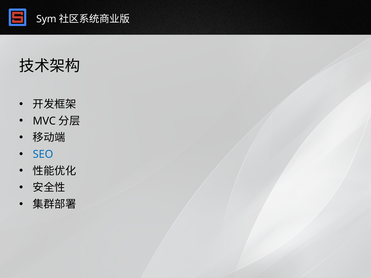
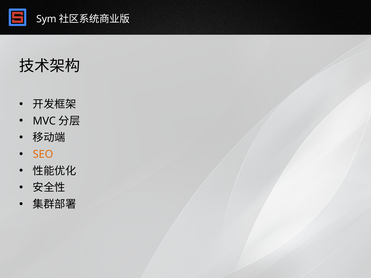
SEO colour: blue -> orange (43, 154)
